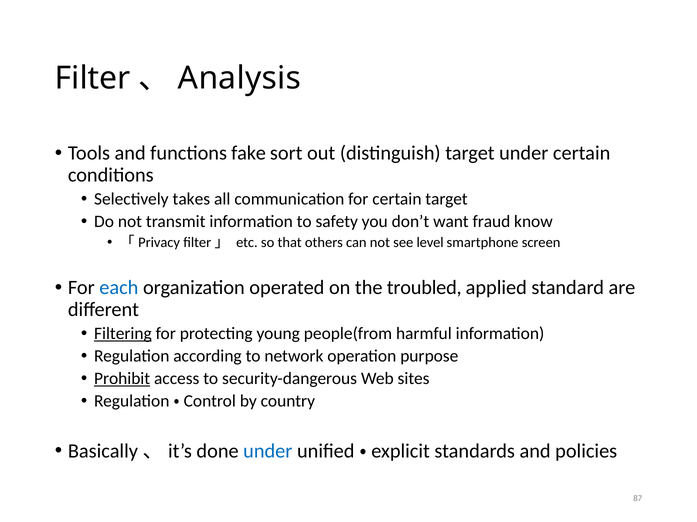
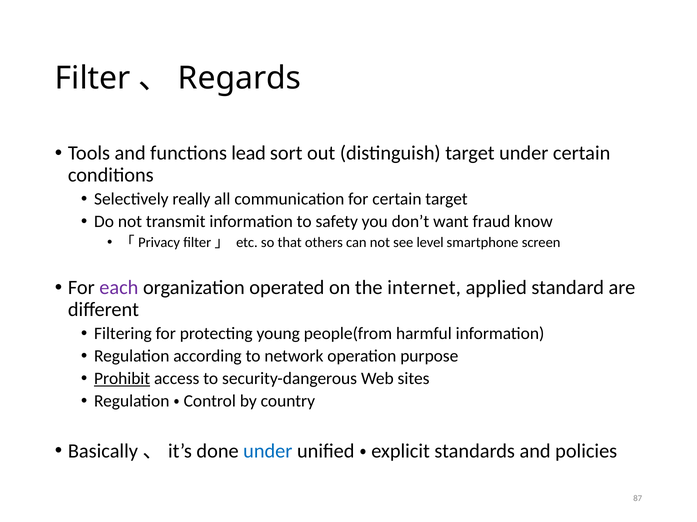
Analysis: Analysis -> Regards (240, 78)
fake: fake -> lead (249, 153)
takes: takes -> really (191, 199)
each colour: blue -> purple (119, 288)
troubled: troubled -> internet (424, 288)
Filtering underline: present -> none (123, 334)
